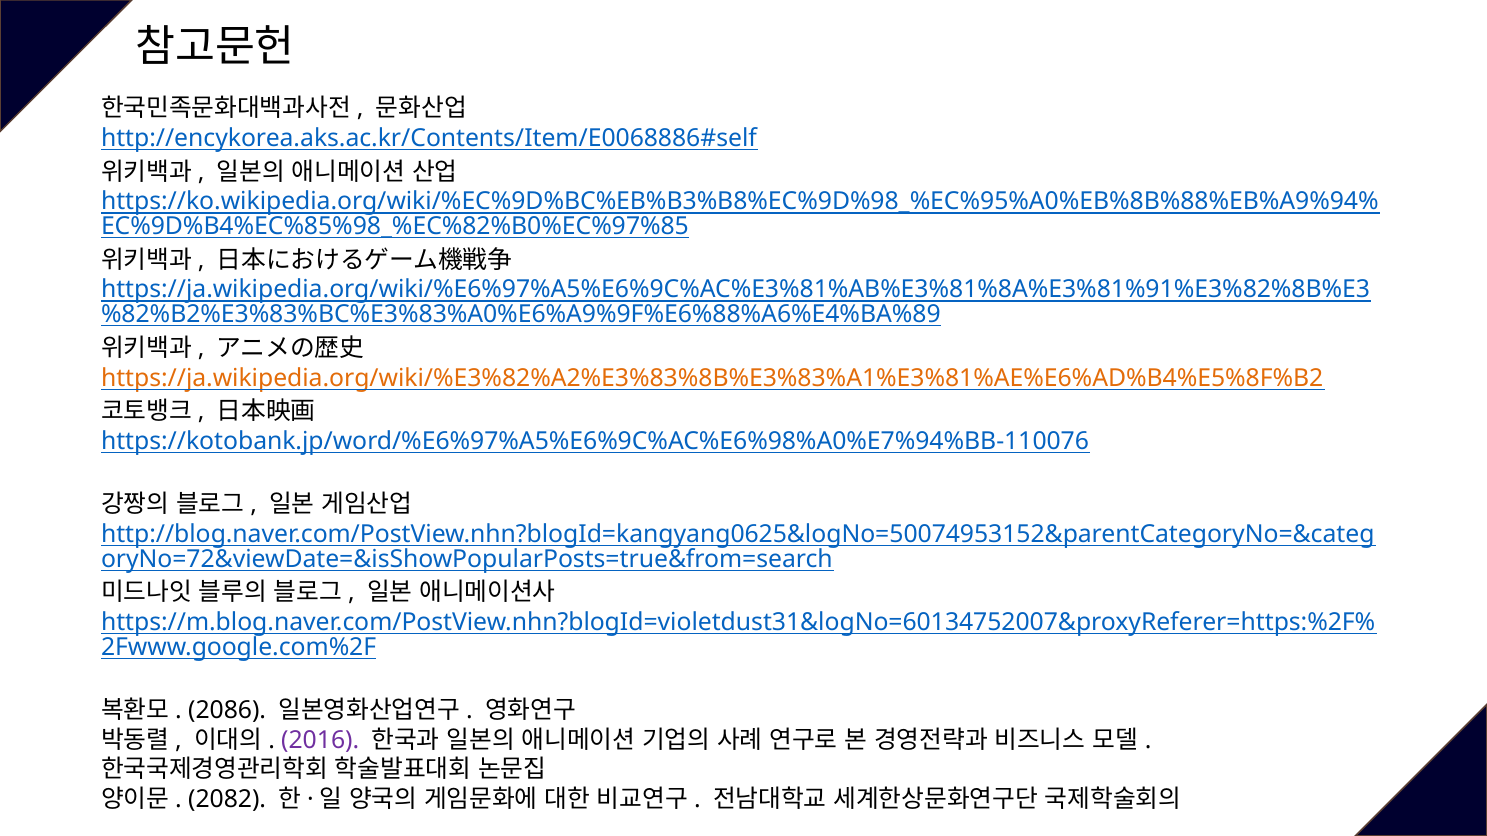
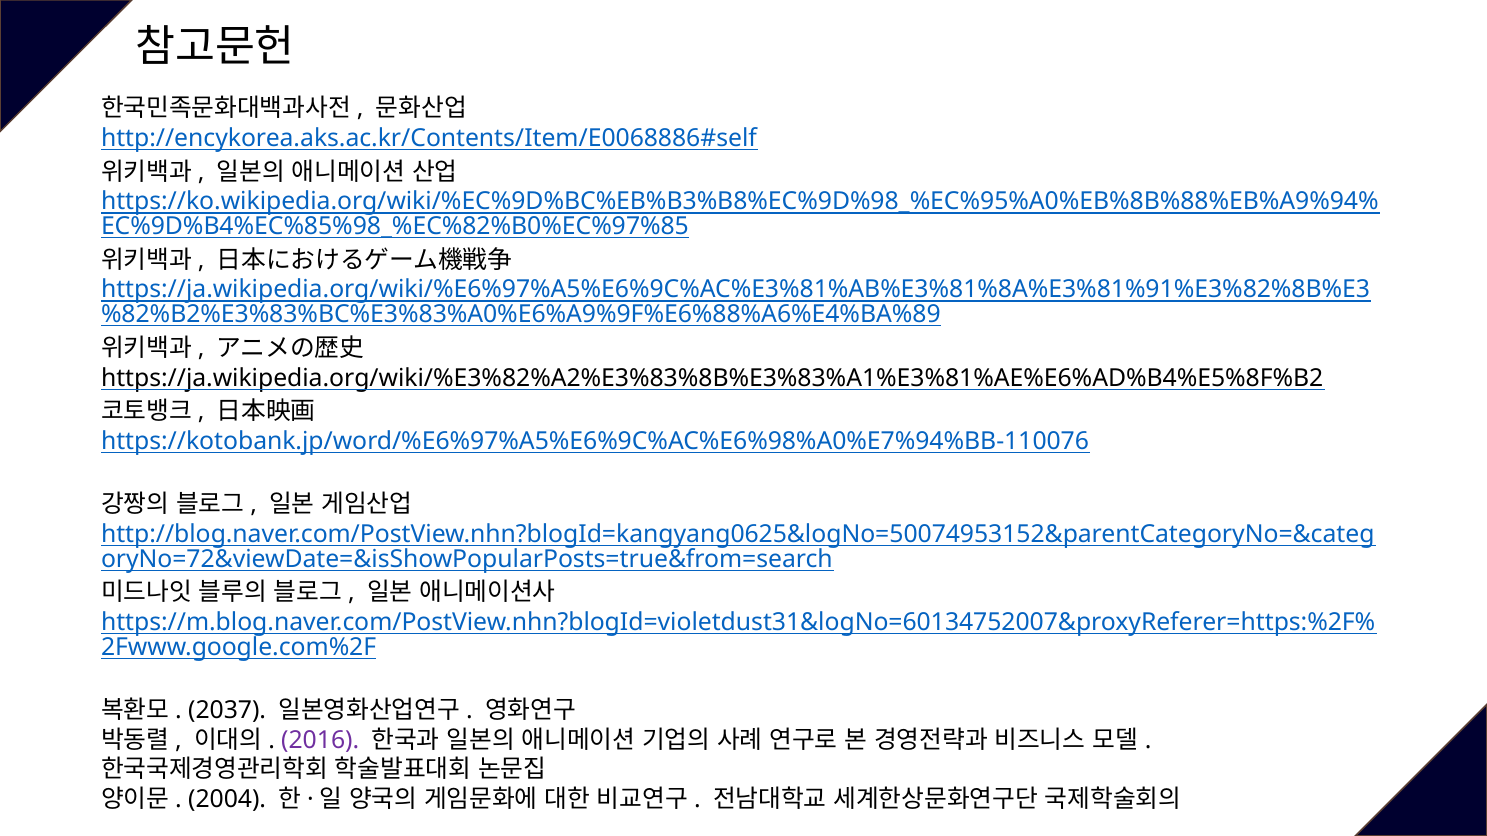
https://ja.wikipedia.org/wiki/%E3%82%A2%E3%83%8B%E3%83%A1%E3%81%AE%E6%AD%B4%E5%8F%B2 colour: orange -> black (712, 378)
2086: 2086 -> 2037 (227, 711)
2082: 2082 -> 2004 (227, 800)
